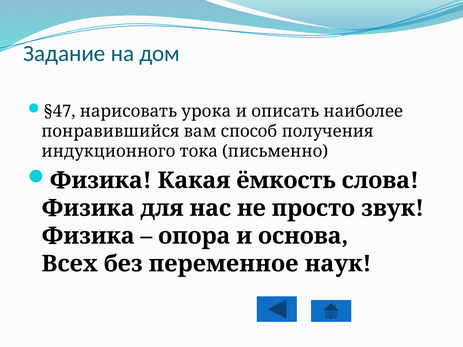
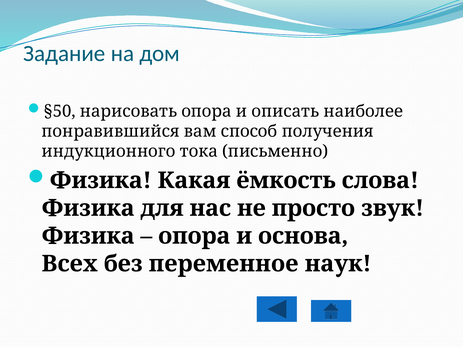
§47: §47 -> §50 (60, 111)
нарисовать урока: урока -> опора (207, 111)
